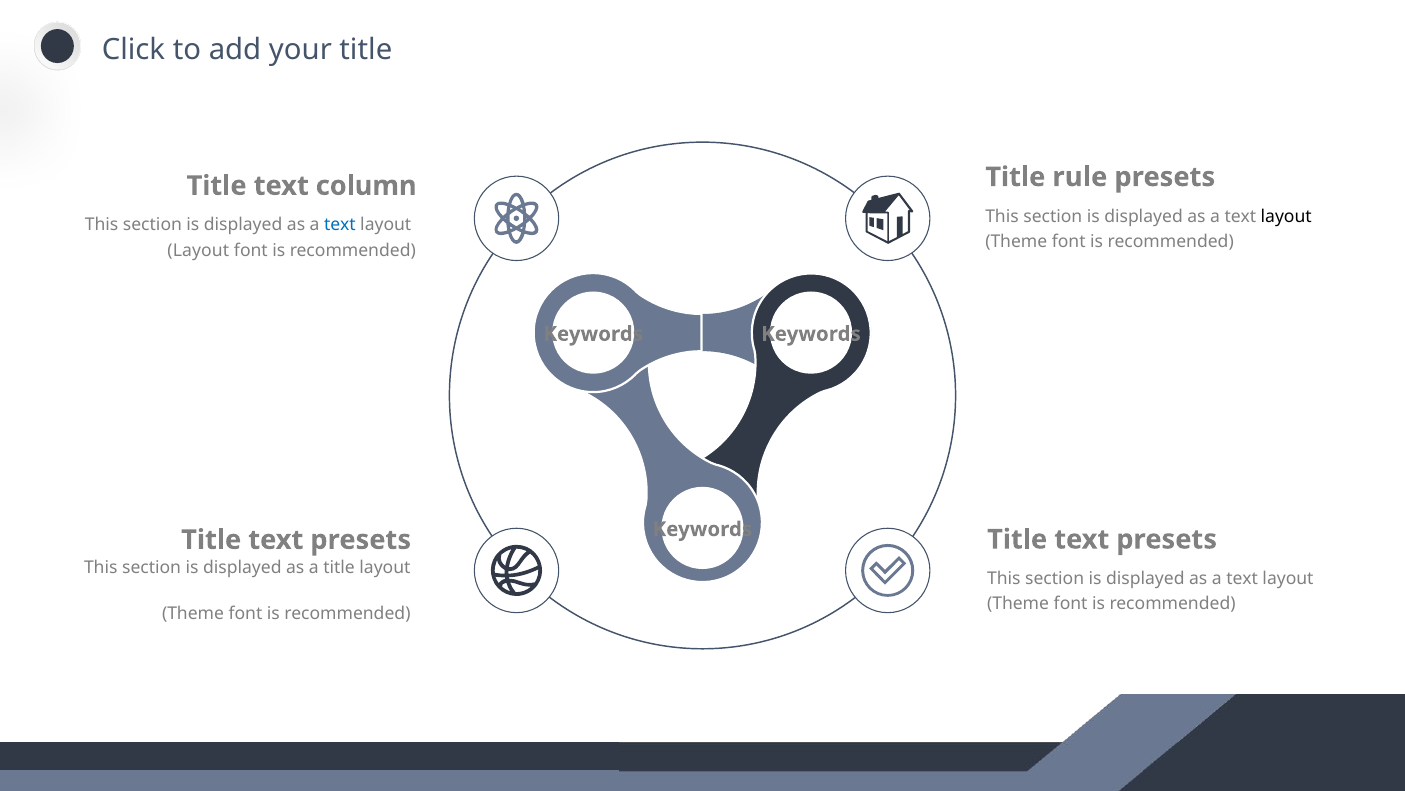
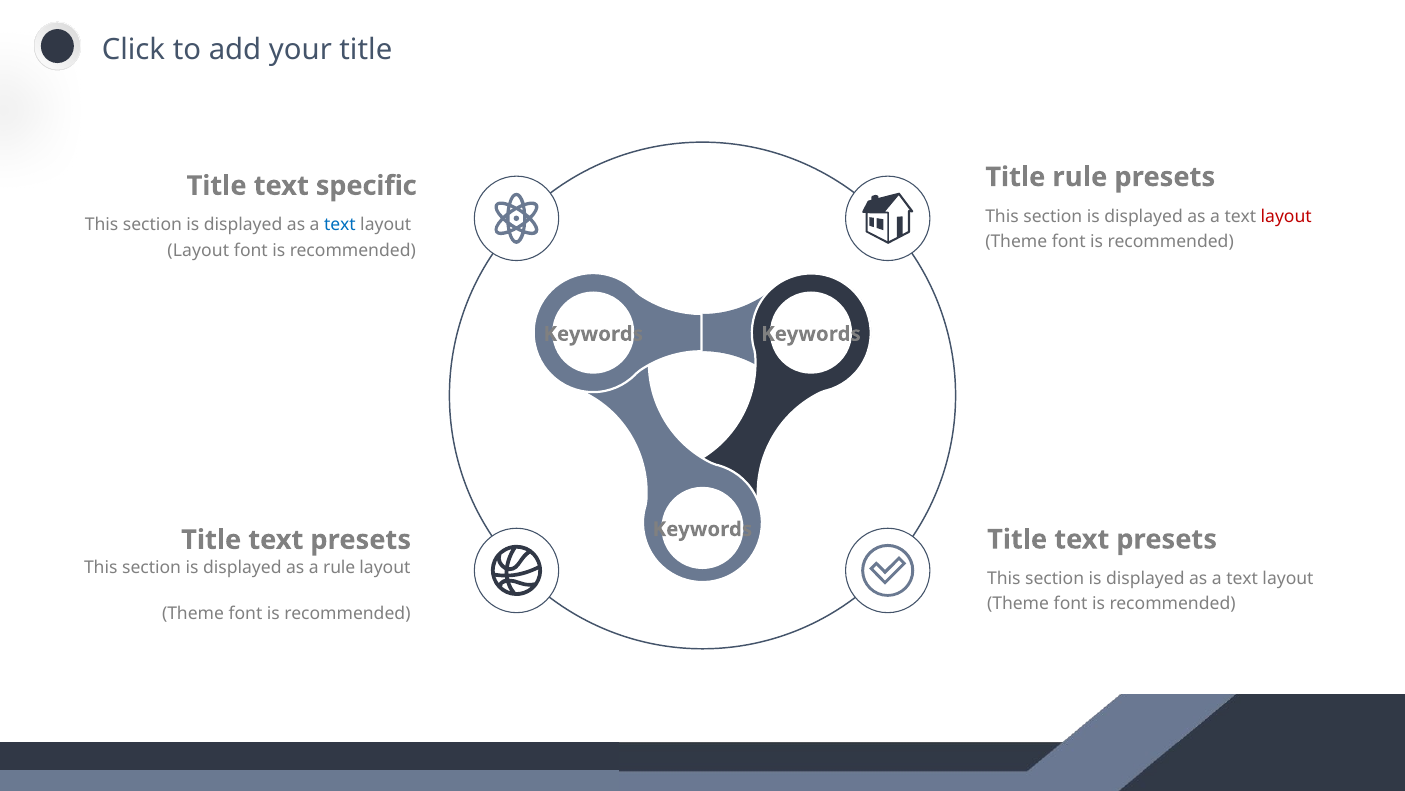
column: column -> specific (366, 186)
layout colour: black -> red (1286, 216)
a title: title -> rule (339, 567)
